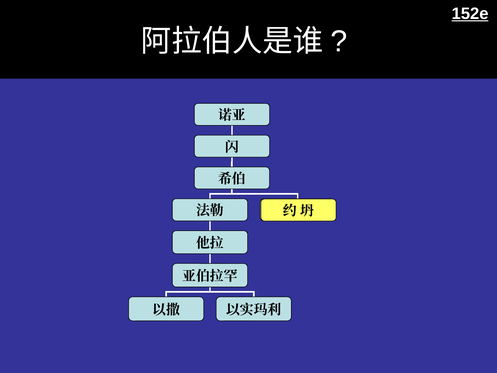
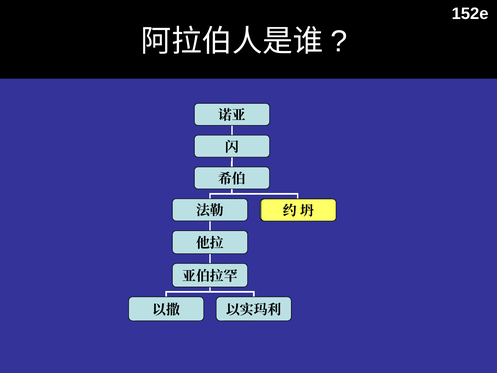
152e underline: present -> none (470, 14)
